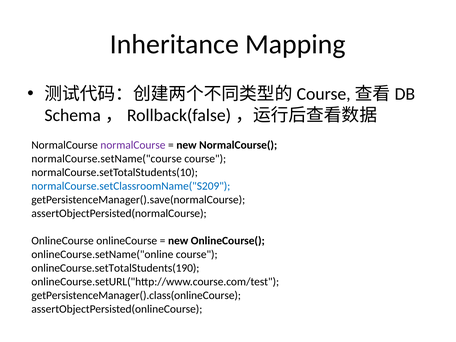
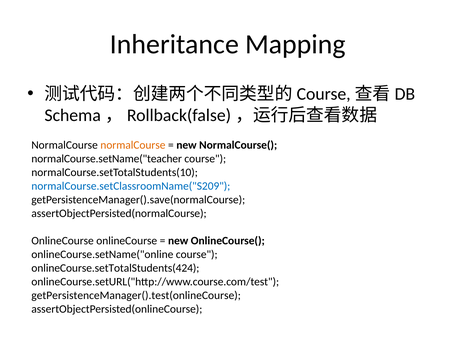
normalCourse colour: purple -> orange (133, 145)
normalCourse.setName("course: normalCourse.setName("course -> normalCourse.setName("teacher (107, 159)
onlineCourse.setTotalStudents(190: onlineCourse.setTotalStudents(190 -> onlineCourse.setTotalStudents(424 (115, 268)
getPersistenceManager().class(onlineCourse: getPersistenceManager().class(onlineCourse -> getPersistenceManager().test(onlineCourse (136, 295)
